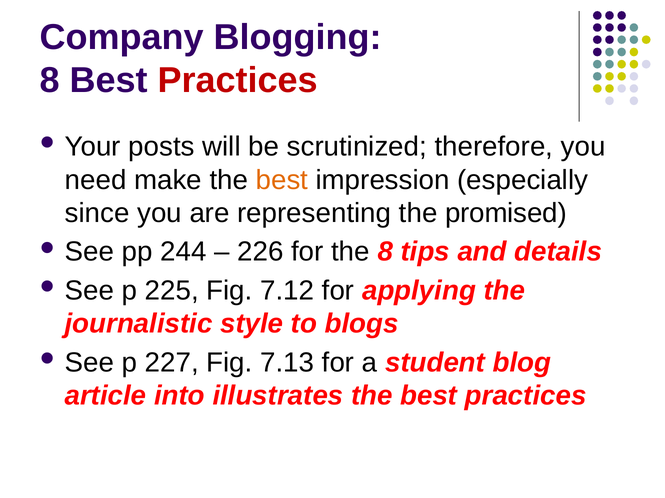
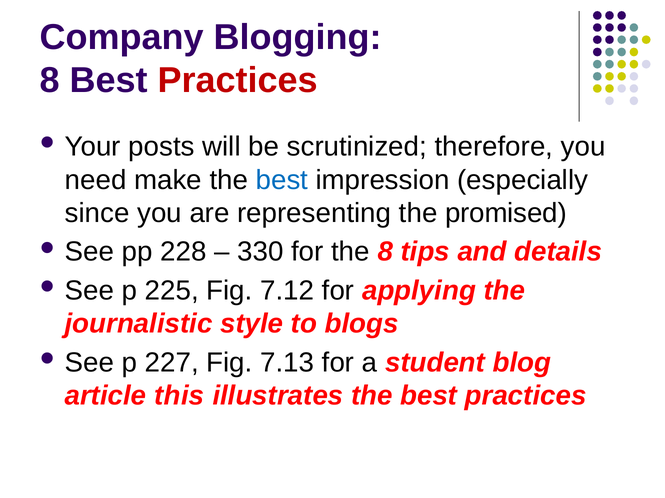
best colour: orange -> blue (282, 180)
244: 244 -> 228 (183, 252)
226: 226 -> 330 (260, 252)
into: into -> this (179, 396)
